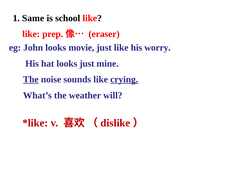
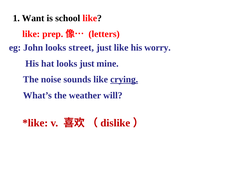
Same: Same -> Want (33, 18)
eraser: eraser -> letters (104, 34)
movie: movie -> street (81, 47)
The underline: present -> none (31, 79)
